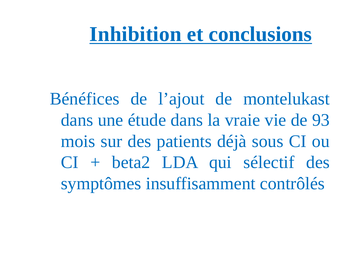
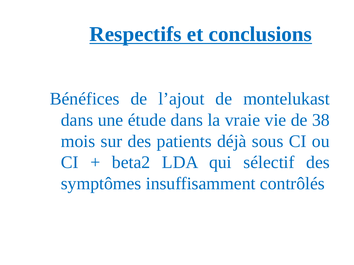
Inhibition: Inhibition -> Respectifs (136, 34)
93: 93 -> 38 (321, 120)
